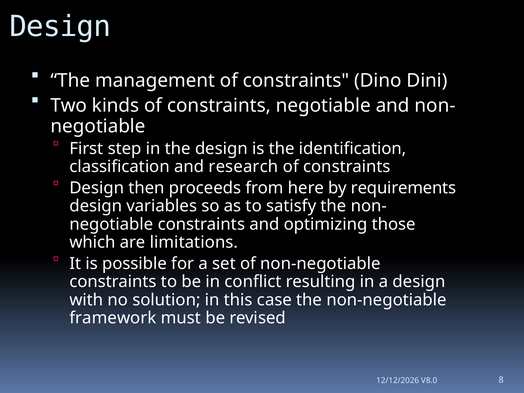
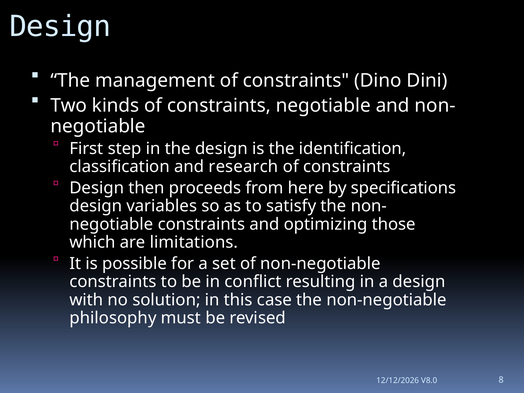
requirements: requirements -> specifications (404, 188)
framework: framework -> philosophy (113, 318)
